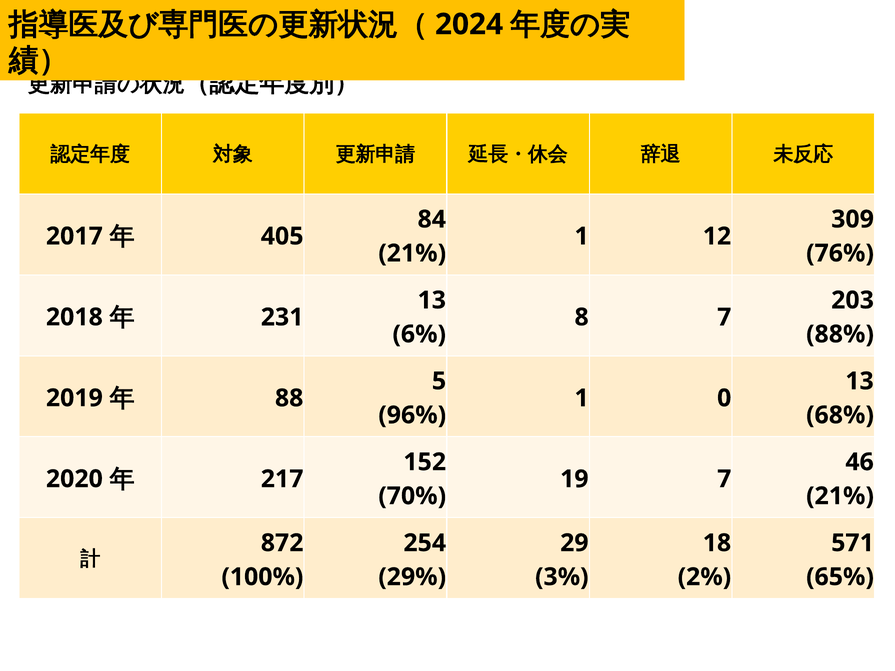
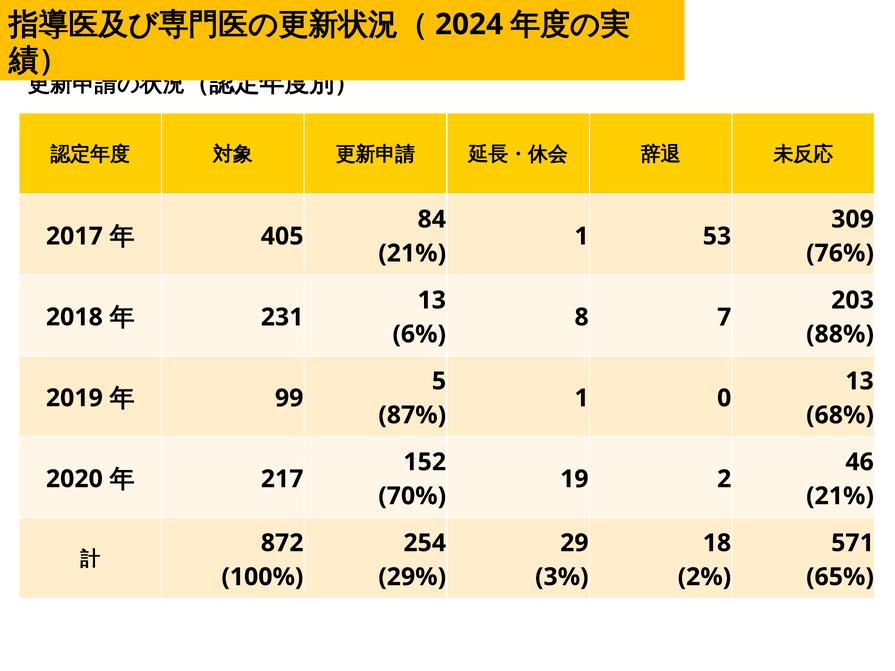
12: 12 -> 53 (717, 236)
88: 88 -> 99 (289, 398)
96%: 96% -> 87% (412, 415)
19 7: 7 -> 2 (724, 479)
